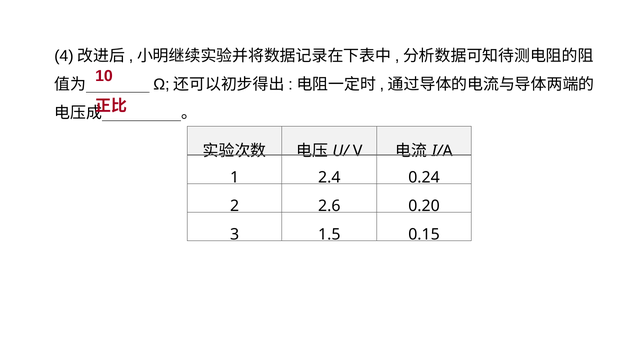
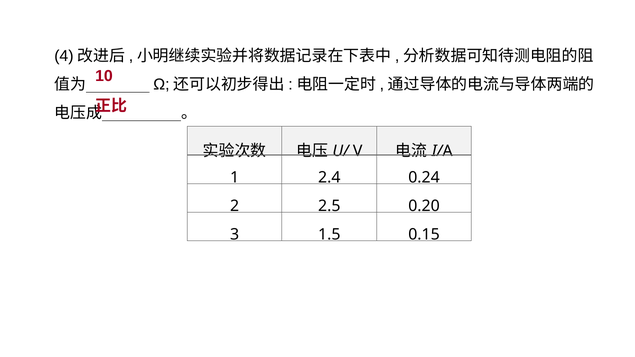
2.6: 2.6 -> 2.5 (329, 206)
